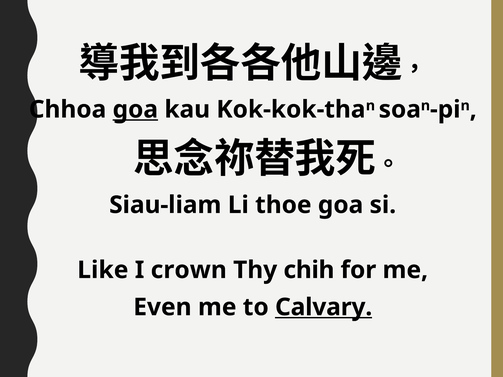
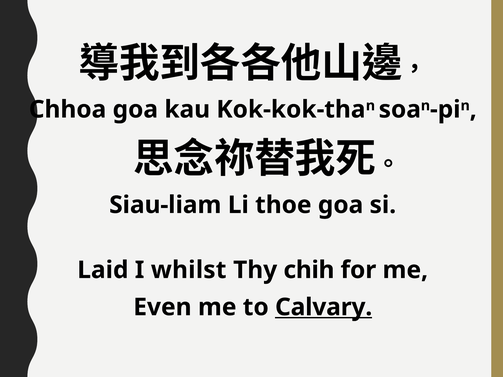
goa underline: present -> none (135, 110)
Like: Like -> Laid (103, 270)
crown: crown -> whilst (189, 270)
